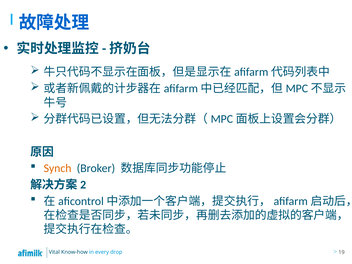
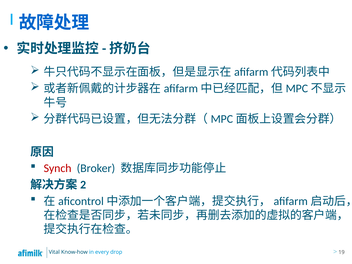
Synch colour: orange -> red (58, 168)
